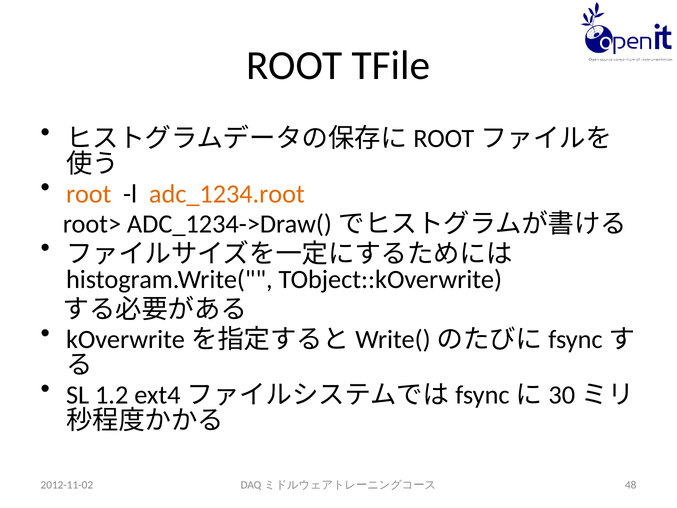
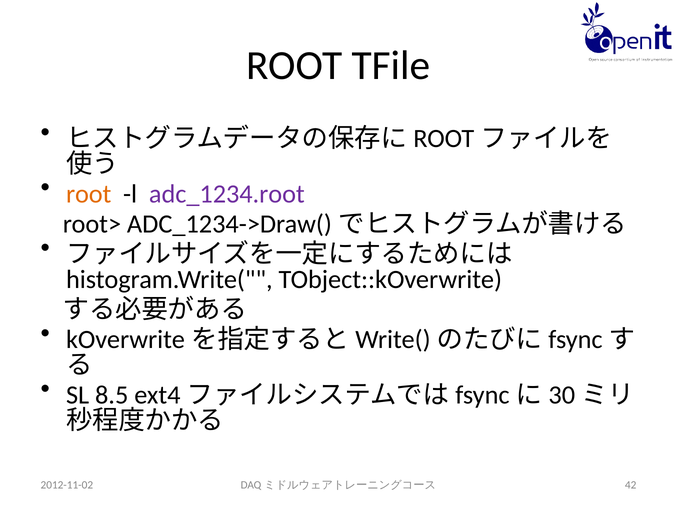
adc_1234.root colour: orange -> purple (227, 194)
1.2: 1.2 -> 8.5 (112, 395)
48: 48 -> 42 (631, 485)
